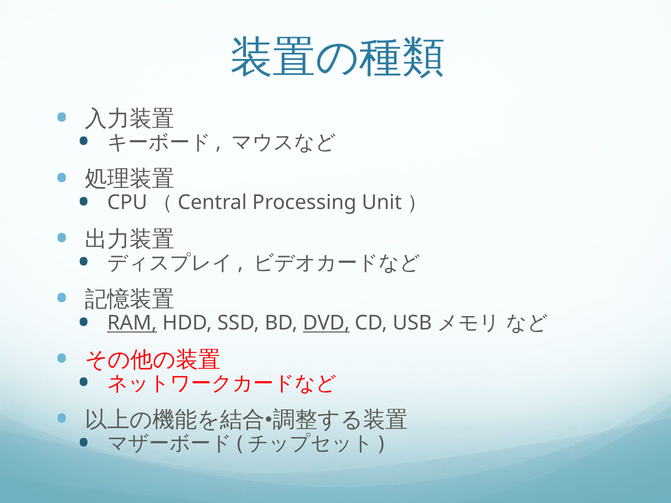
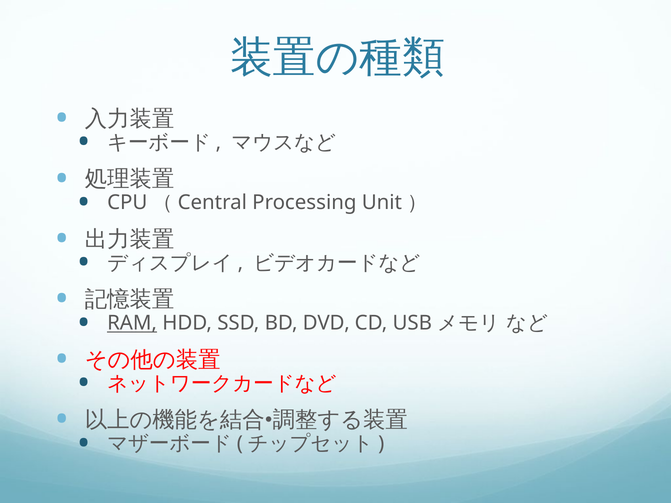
DVD underline: present -> none (326, 323)
